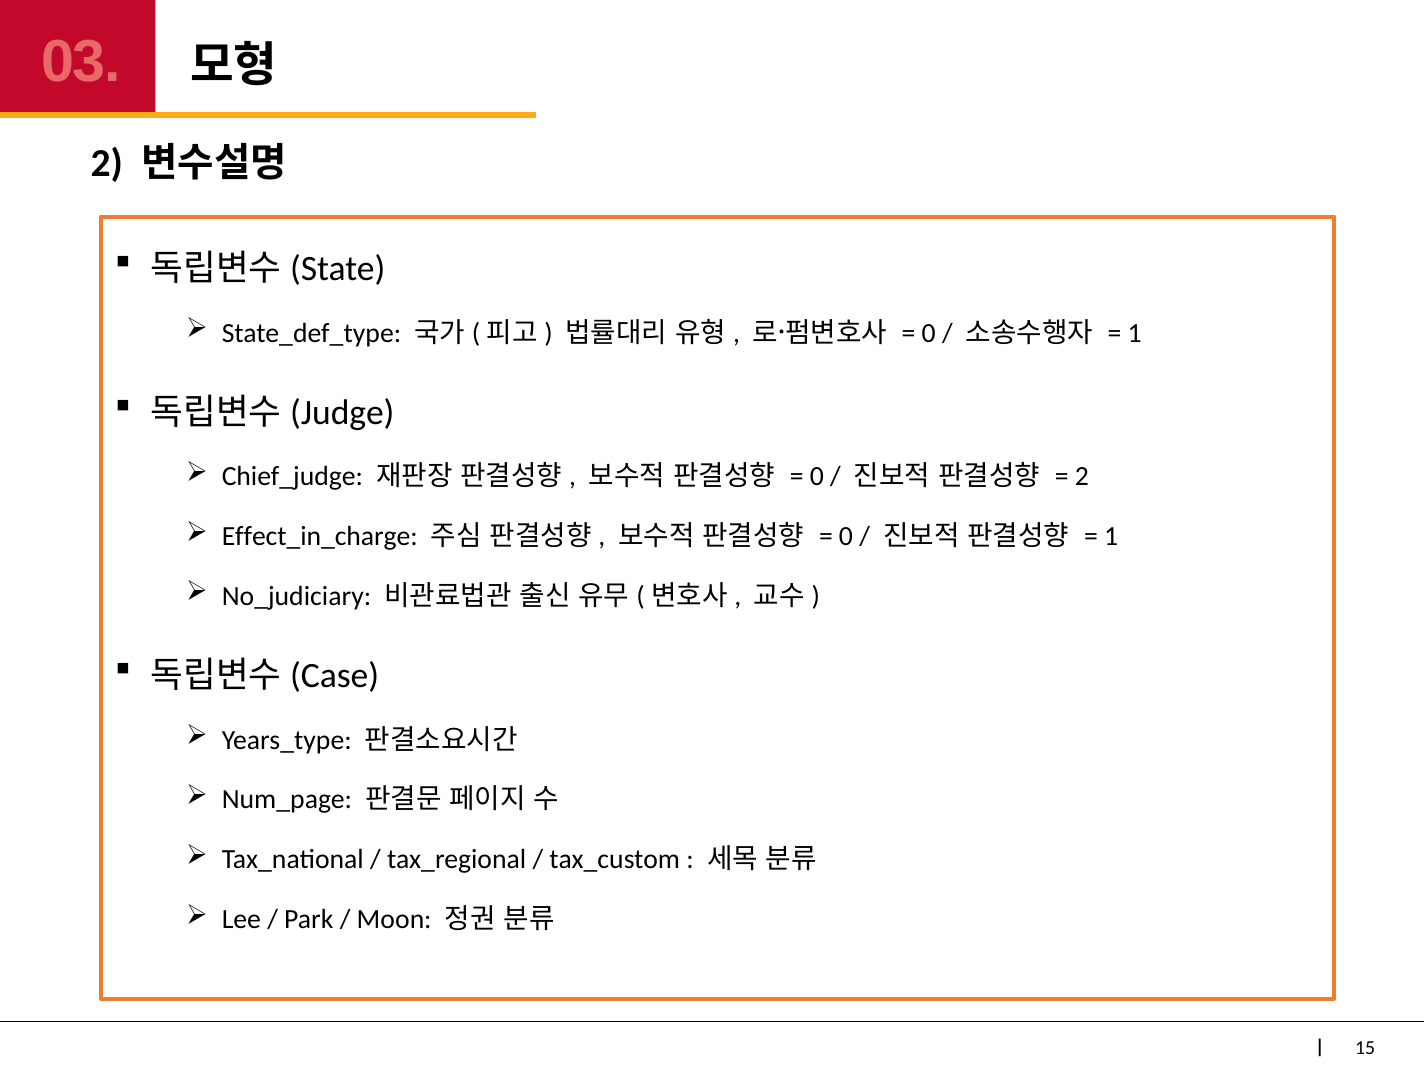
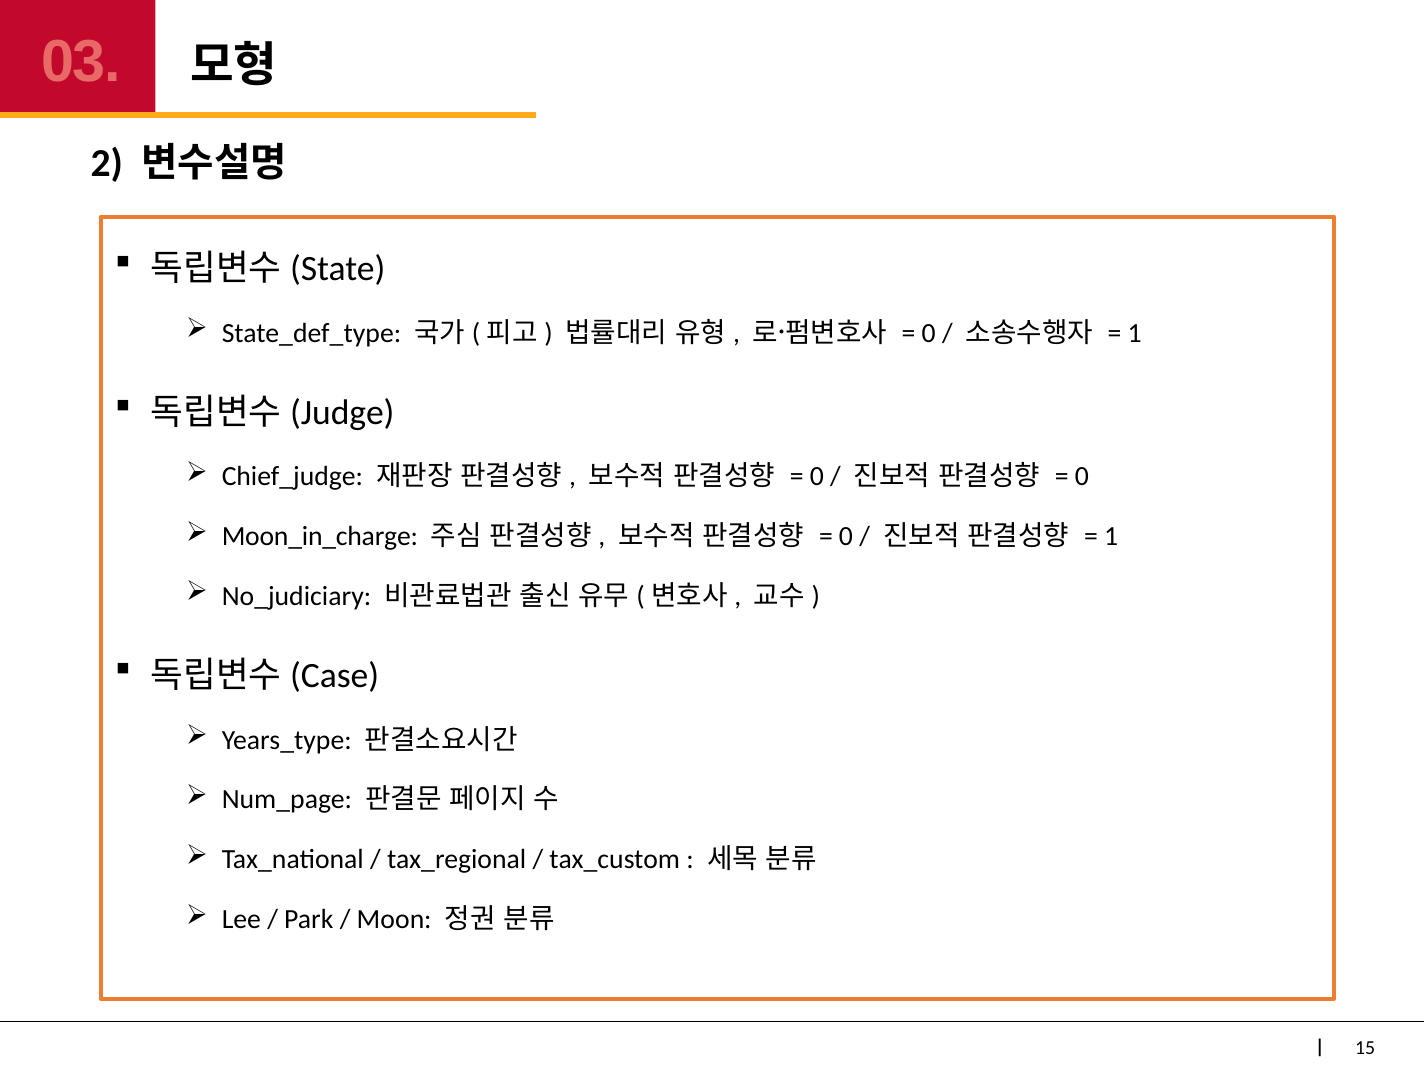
2: 2 -> 0 (1082, 477)
Effect_in_charge: Effect_in_charge -> Moon_in_charge (320, 537)
